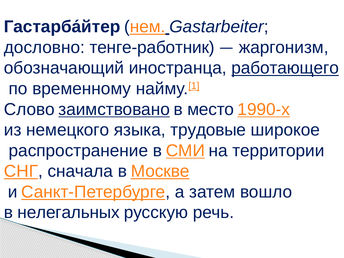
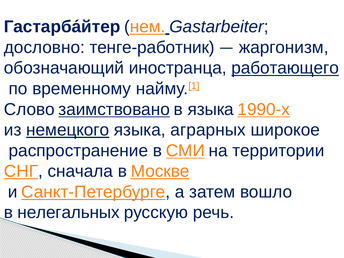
в место: место -> языка (211, 109)
немецкого underline: none -> present (68, 130)
трудовые: трудовые -> аграрных (208, 130)
